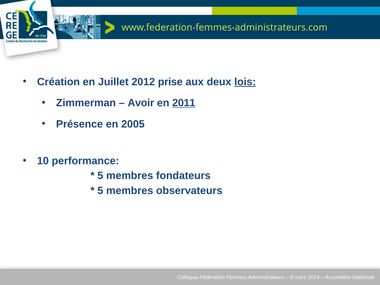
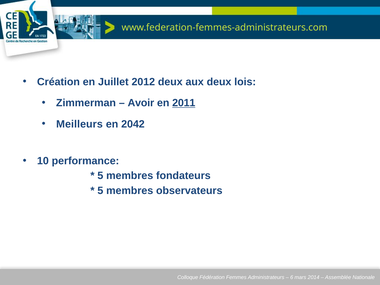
2012 prise: prise -> deux (170, 82)
lois underline: present -> none (245, 82)
Présence: Présence -> Meilleurs (79, 124)
2005: 2005 -> 2042 (133, 124)
